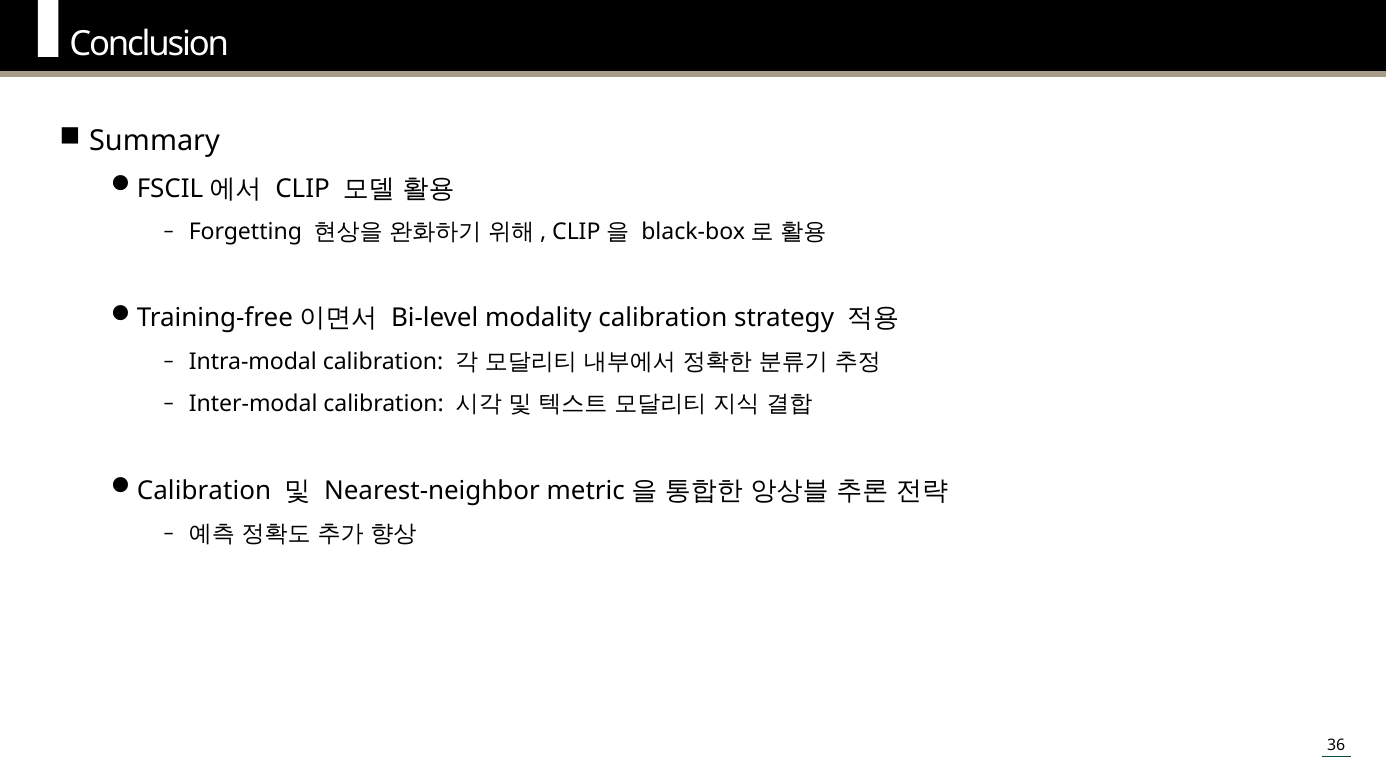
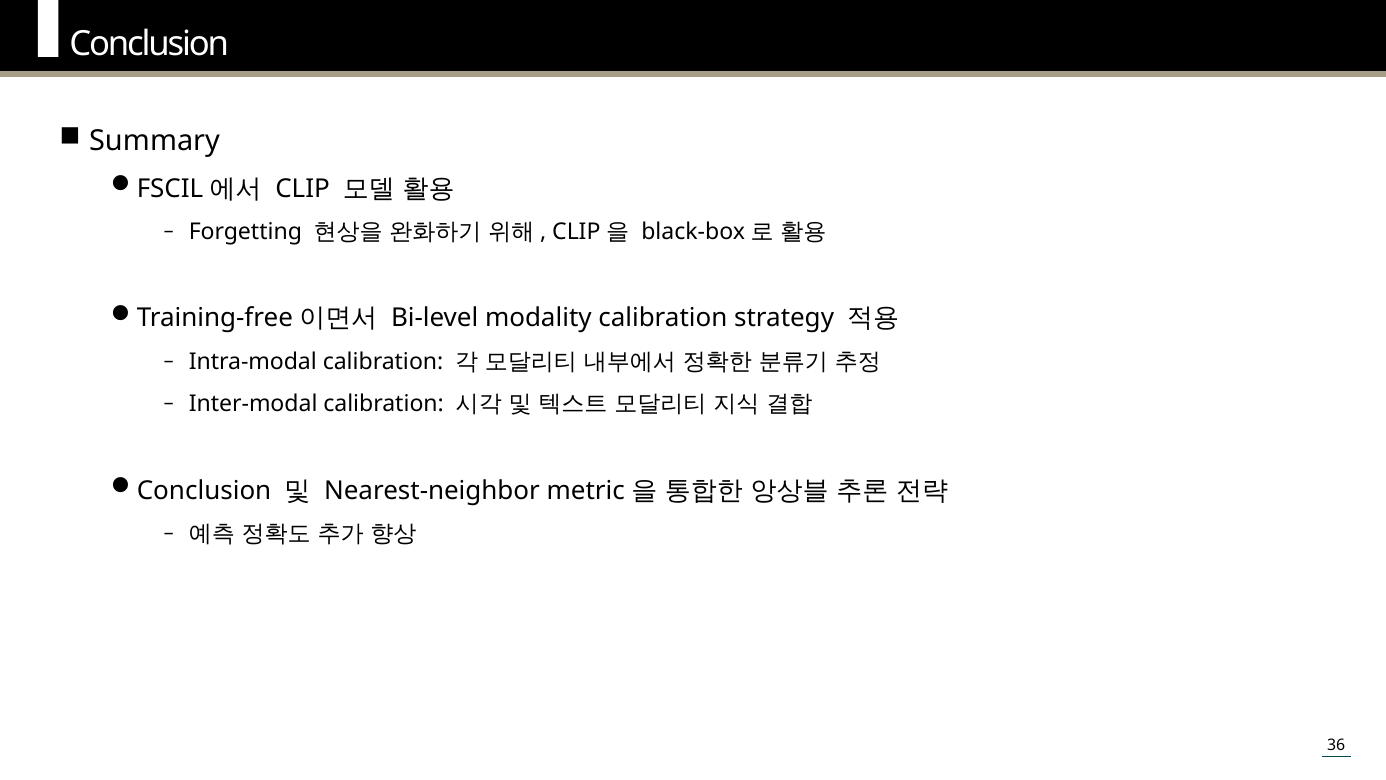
Calibration: Calibration -> Conclusion (204, 490)
